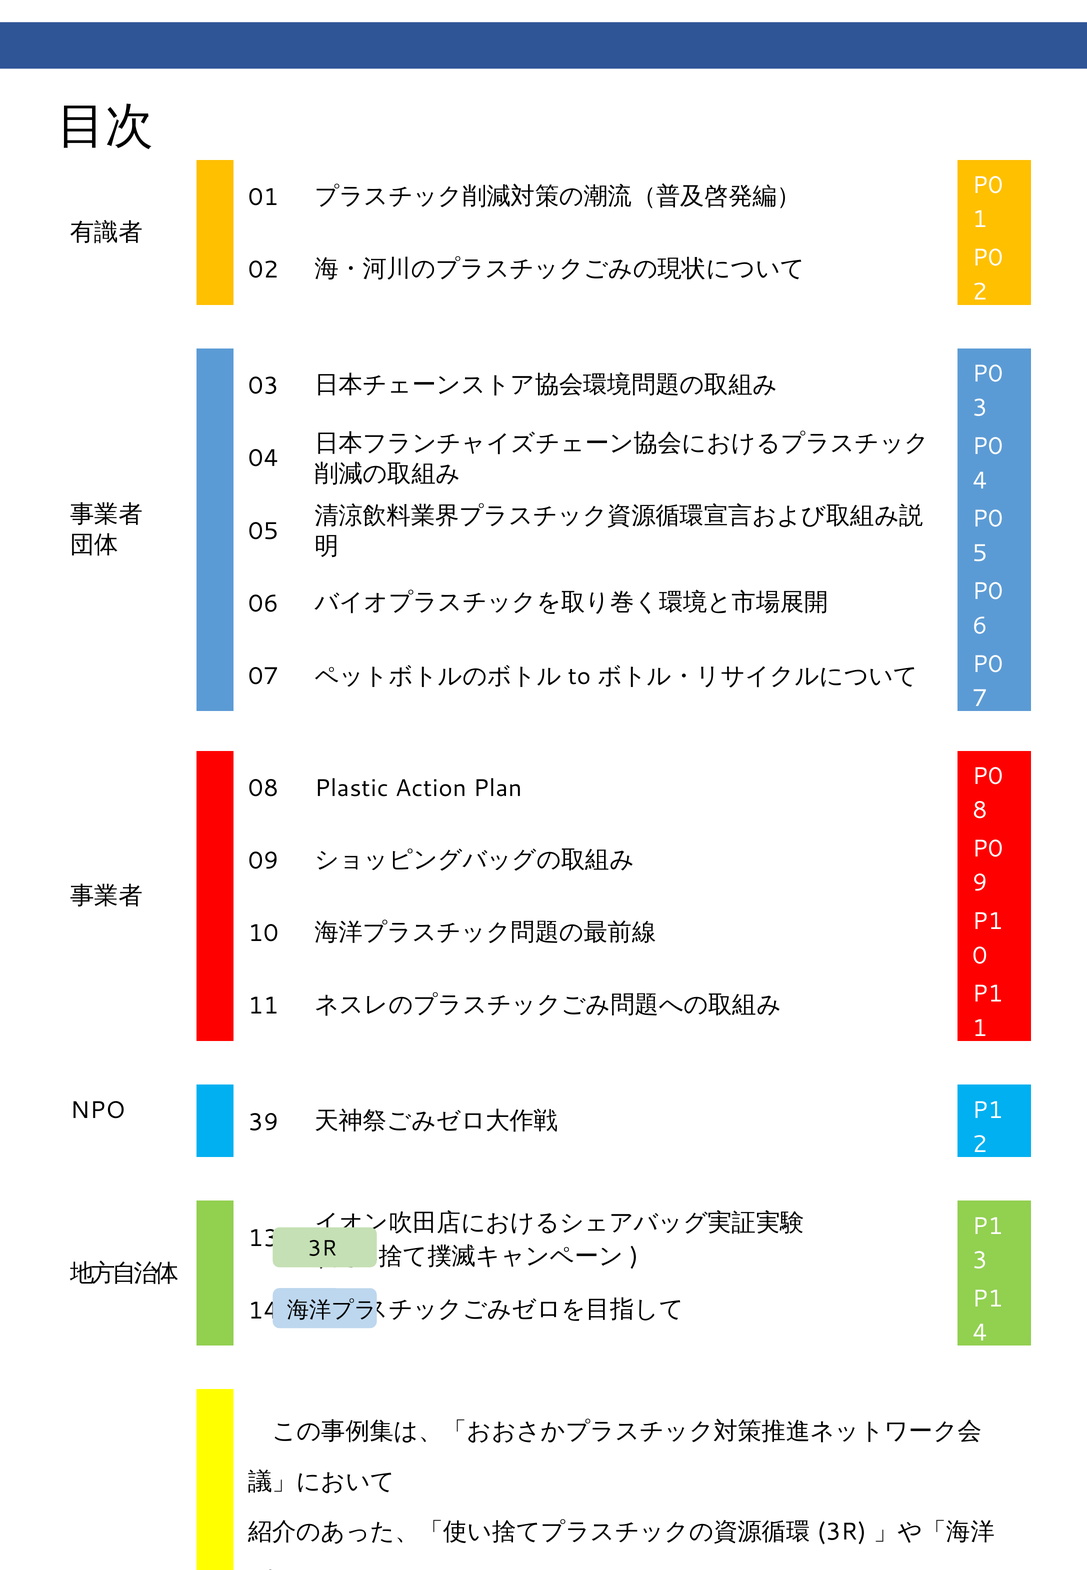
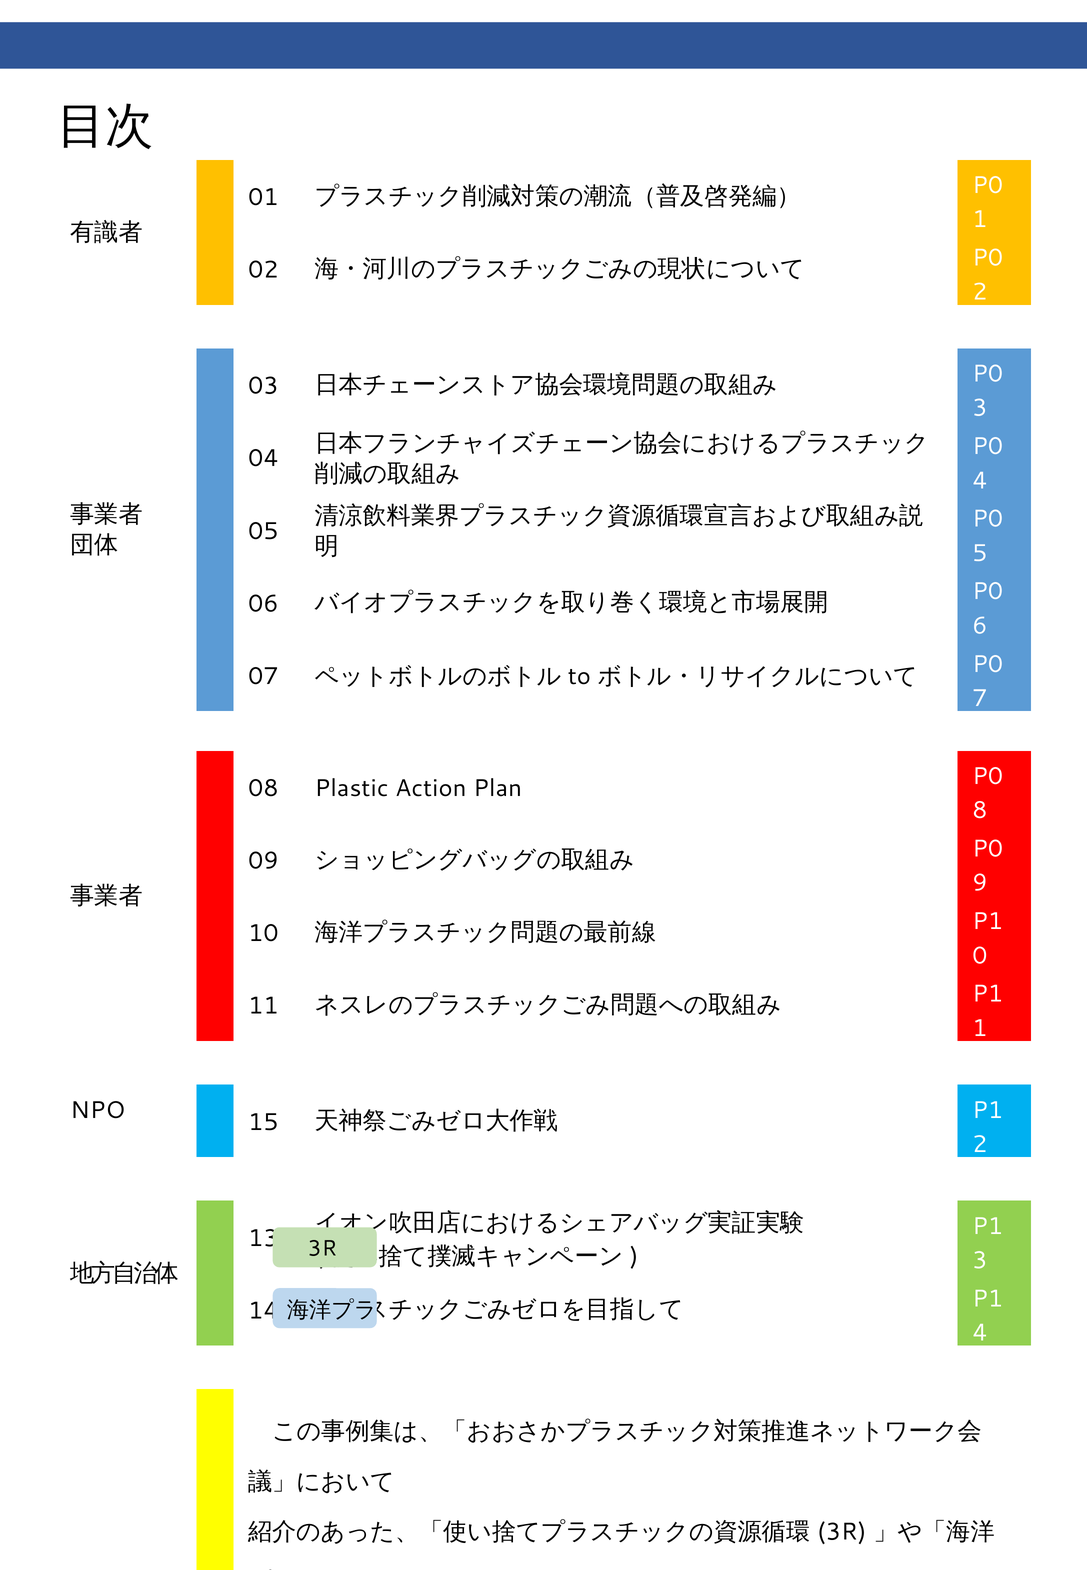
39: 39 -> 15 (263, 1122)
